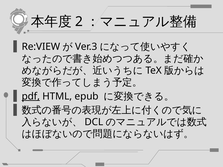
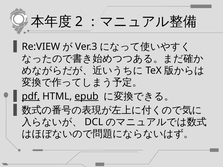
epub underline: none -> present (87, 96)
